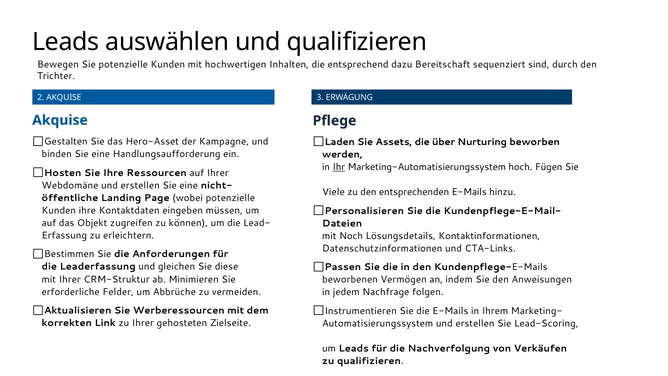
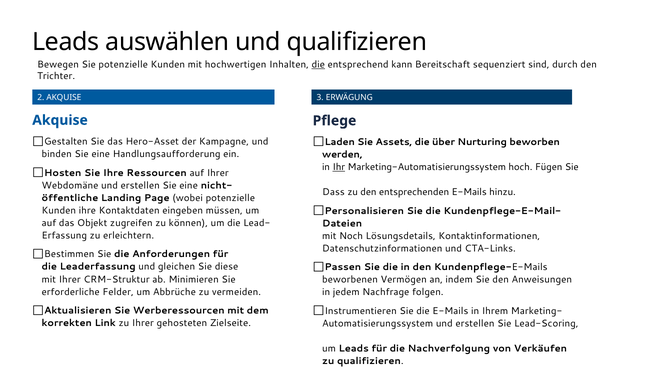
die underline: none -> present (318, 64)
dazu: dazu -> kann (402, 64)
Viele: Viele -> Dass (333, 192)
